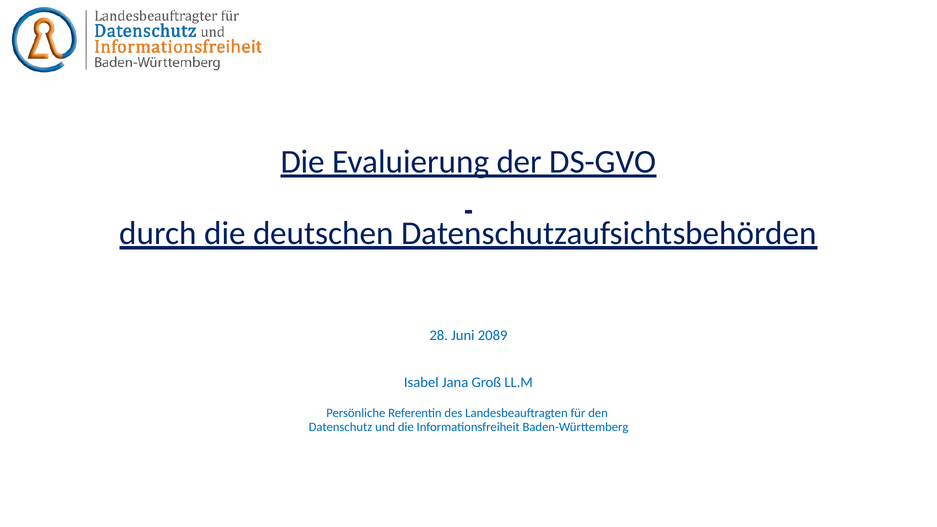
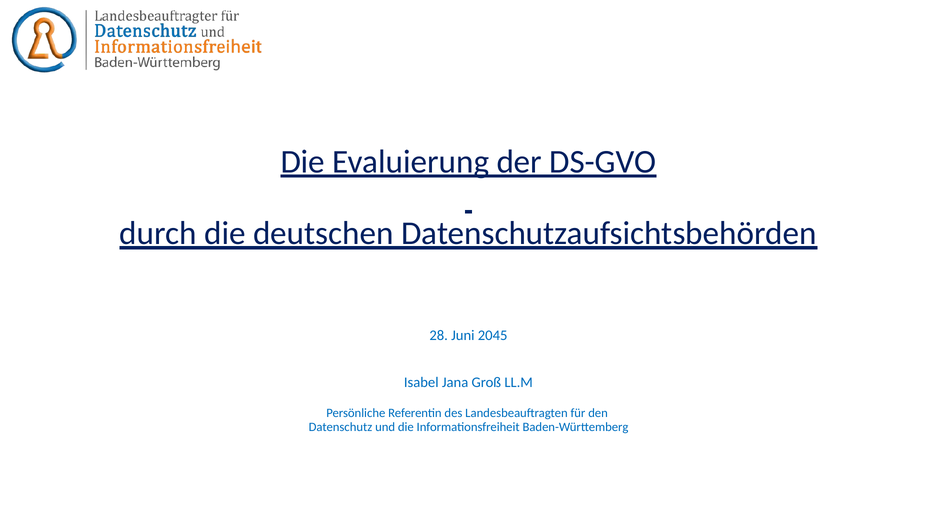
2089: 2089 -> 2045 (493, 335)
